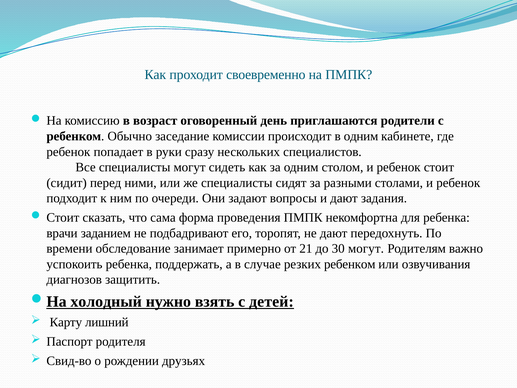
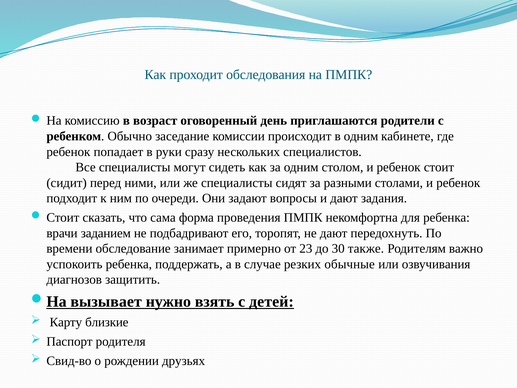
своевременно: своевременно -> обследования (266, 75)
21: 21 -> 23 (306, 248)
30 могут: могут -> также (366, 248)
резких ребенком: ребенком -> обычные (350, 264)
холодный: холодный -> вызывает (106, 301)
лишний: лишний -> близкие (107, 322)
